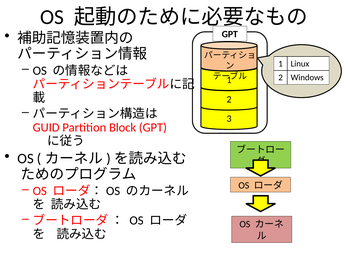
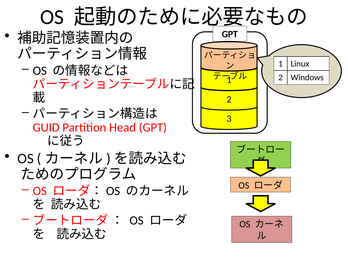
Block: Block -> Head (123, 127)
